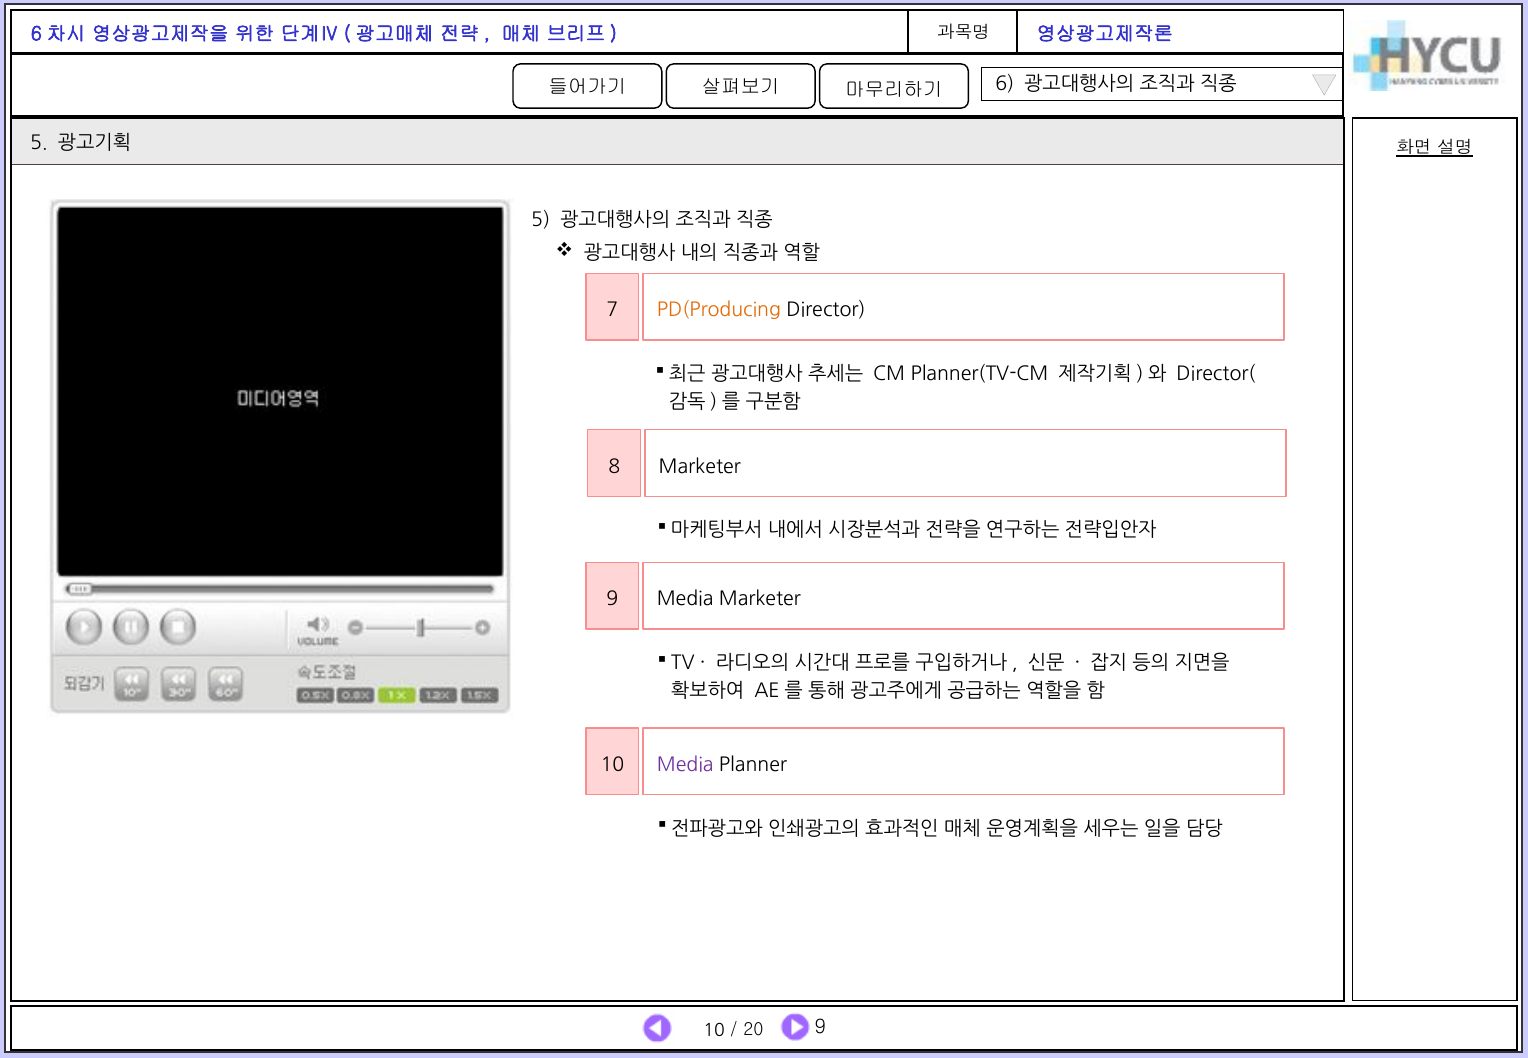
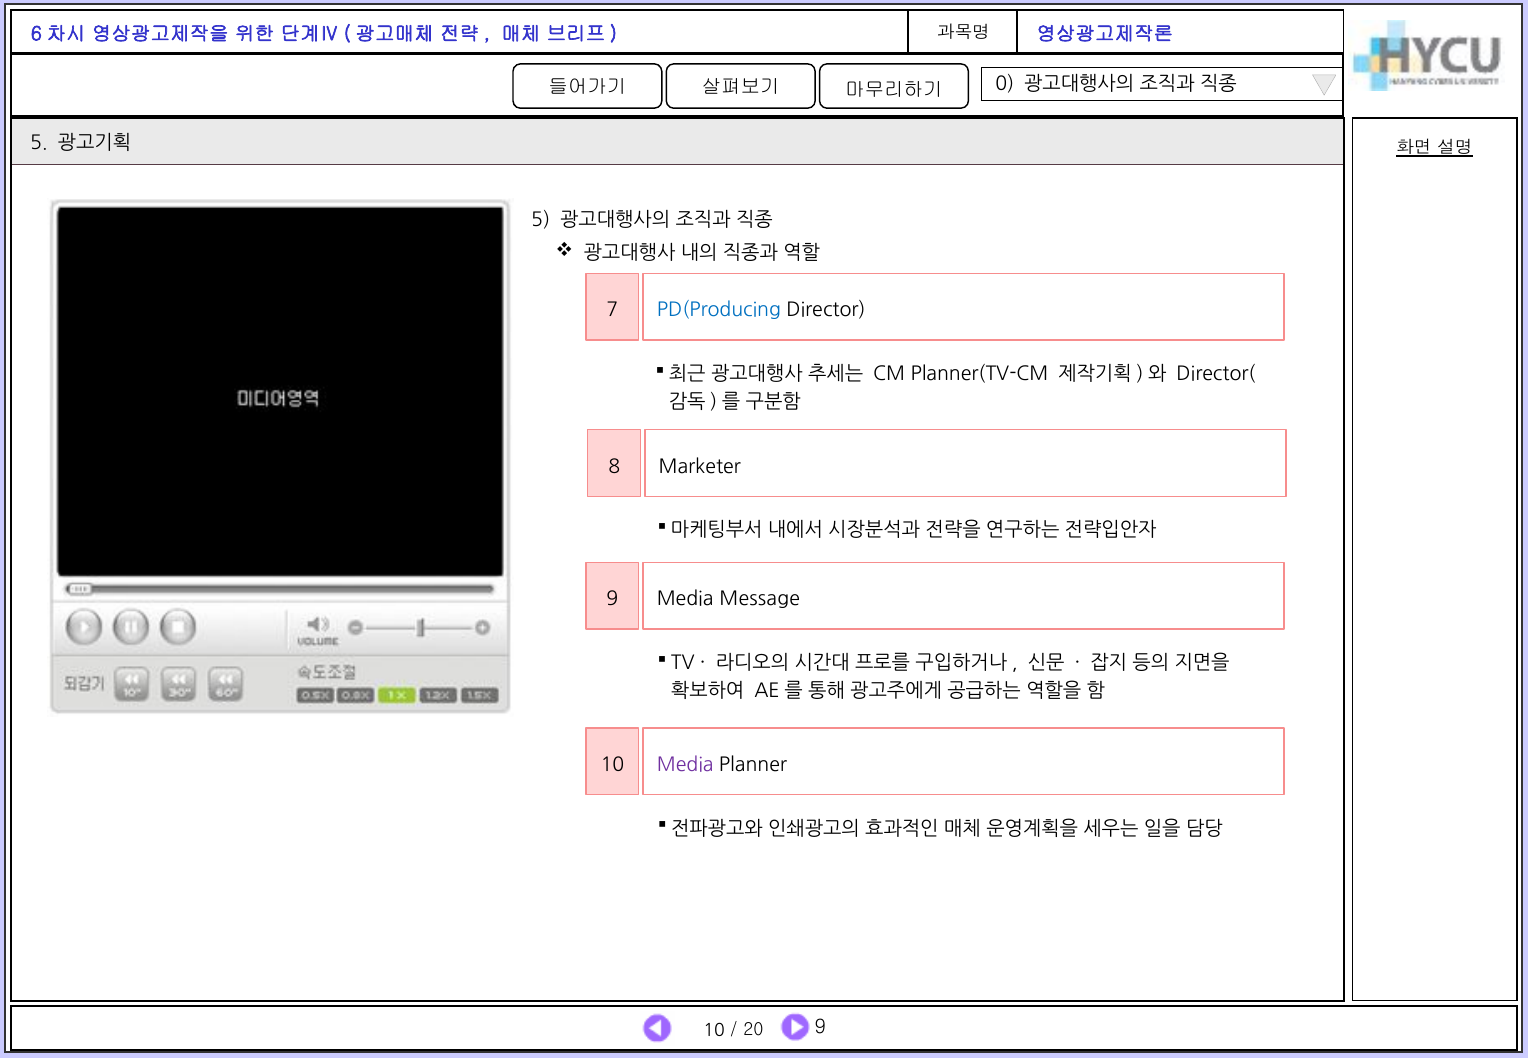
6: 6 -> 0 (1005, 84)
PD(Producing colour: orange -> blue (719, 310)
Media Marketer: Marketer -> Message (760, 599)
